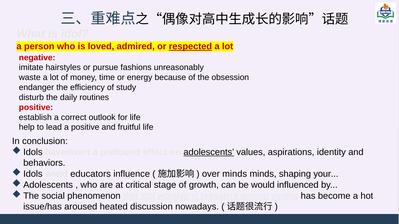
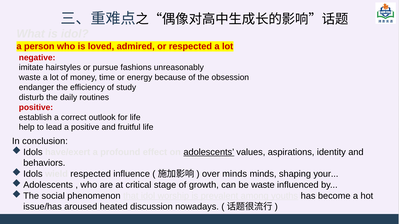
respected underline: present -> none (190, 47)
wield educators: educators -> respected (91, 174)
be would: would -> waste (263, 185)
